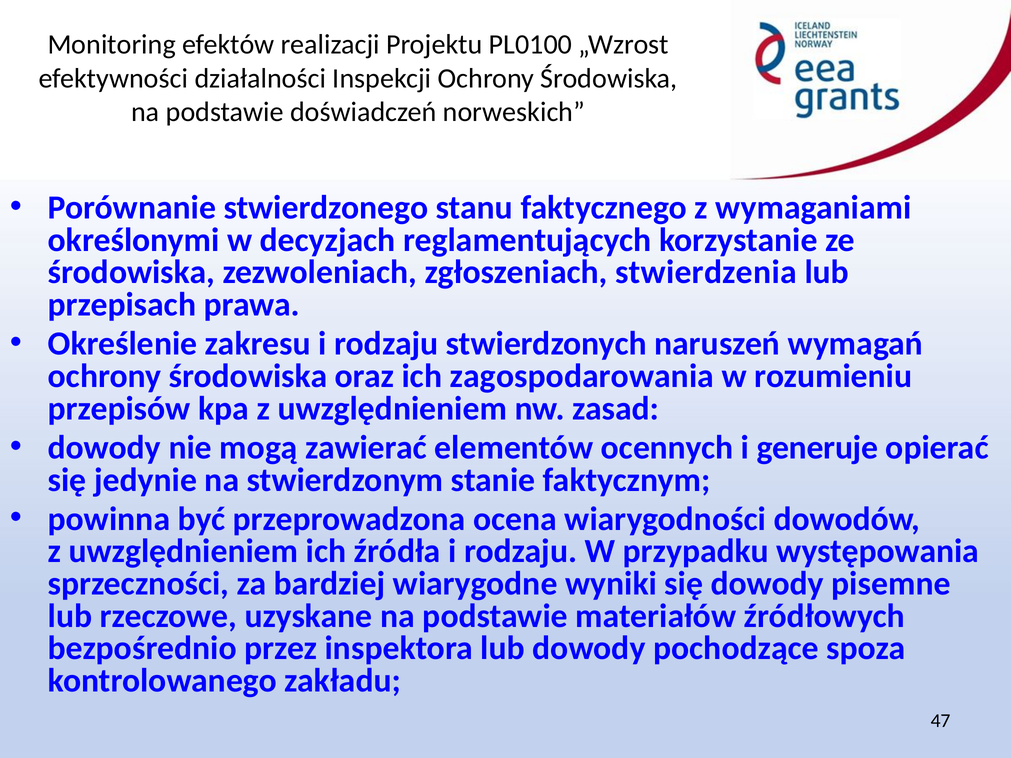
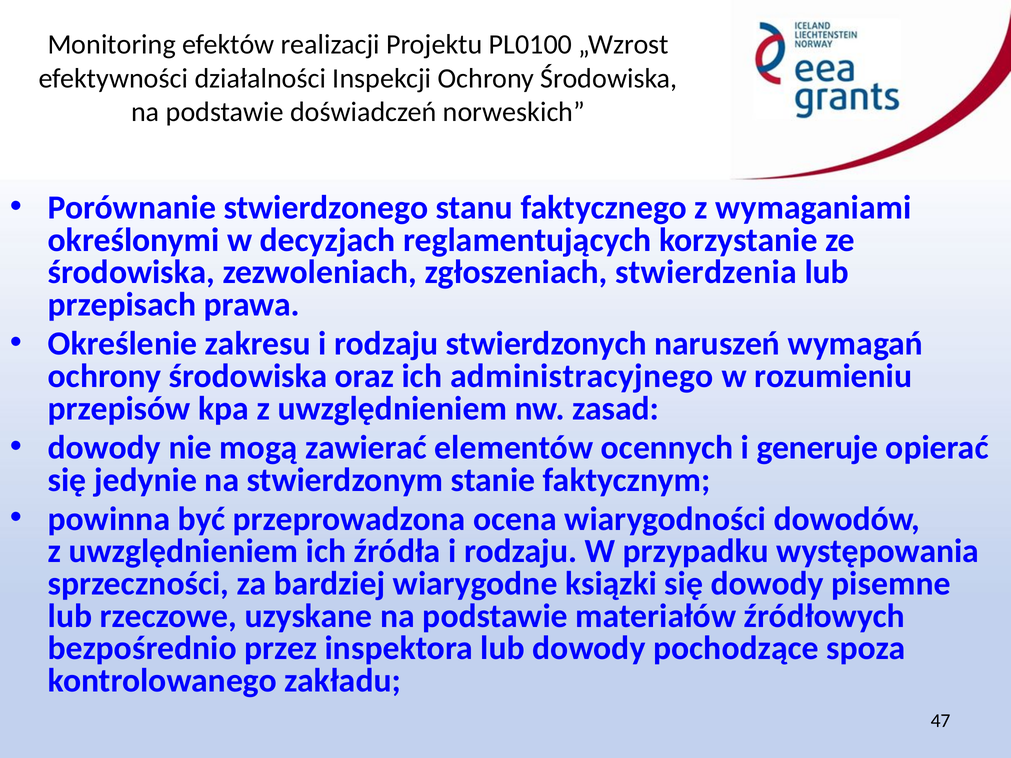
zagospodarowania: zagospodarowania -> administracyjnego (582, 376)
wyniki: wyniki -> ksiązki (611, 584)
